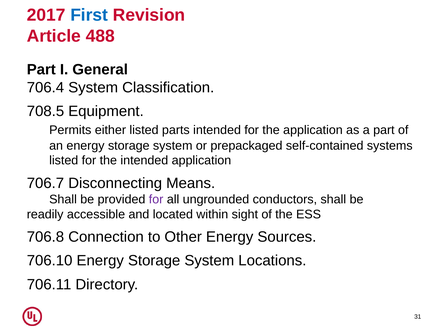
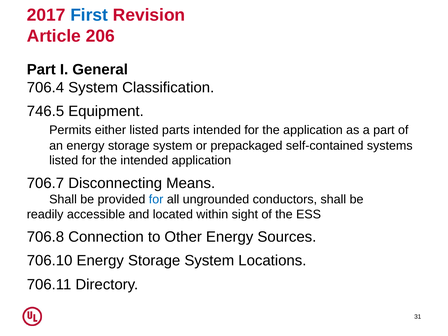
488: 488 -> 206 (100, 36)
708.5: 708.5 -> 746.5 (45, 111)
for colour: purple -> blue (156, 199)
